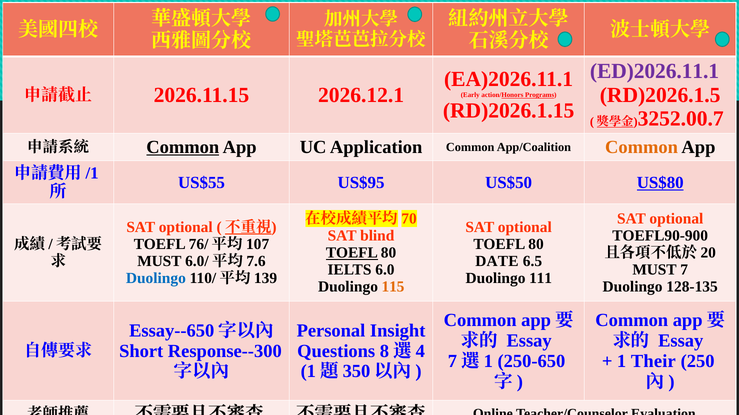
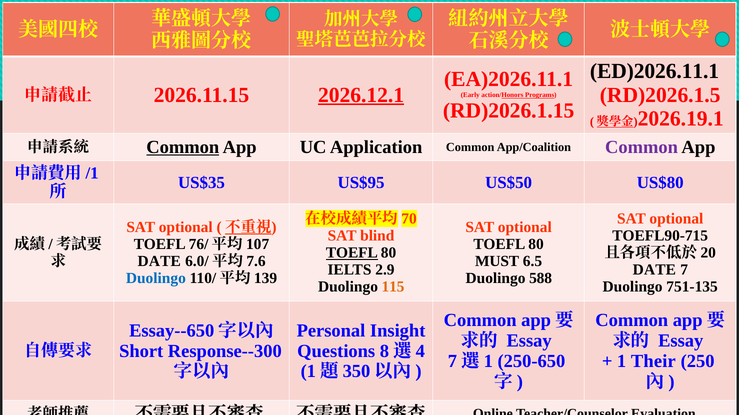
ED)2026.11.1 colour: purple -> black (655, 71)
2026.12.1 underline: none -> present (361, 95)
3252.00.7: 3252.00.7 -> 2026.19.1 (681, 119)
Common colour: orange -> purple (642, 147)
US$55: US$55 -> US$35 (201, 183)
US$80 underline: present -> none (660, 183)
TOEFL90-900: TOEFL90-900 -> TOEFL90-715 (660, 236)
MUST: MUST -> DATE (159, 262)
DATE: DATE -> MUST (497, 262)
6.0: 6.0 -> 2.9 (385, 270)
MUST: MUST -> DATE (654, 270)
111: 111 -> 588 (541, 279)
128-135: 128-135 -> 751-135 (692, 287)
